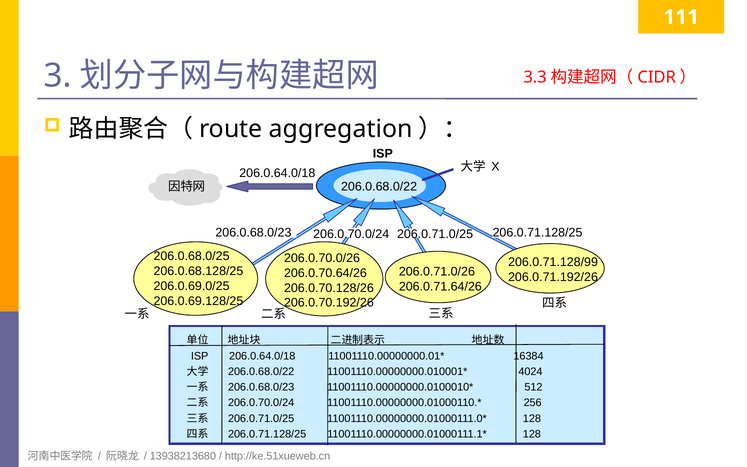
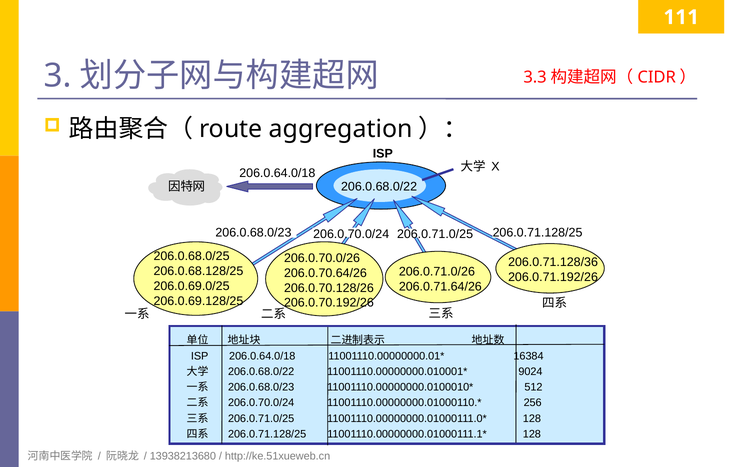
206.0.71.128/99: 206.0.71.128/99 -> 206.0.71.128/36 (553, 262)
4024: 4024 -> 9024 (530, 371)
